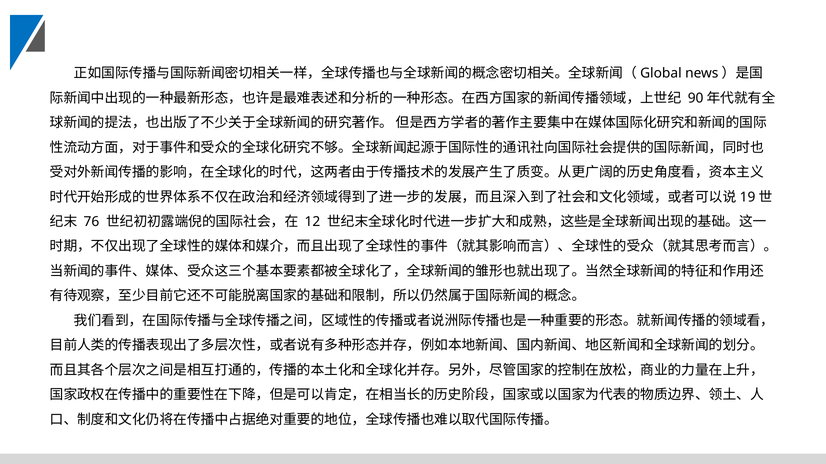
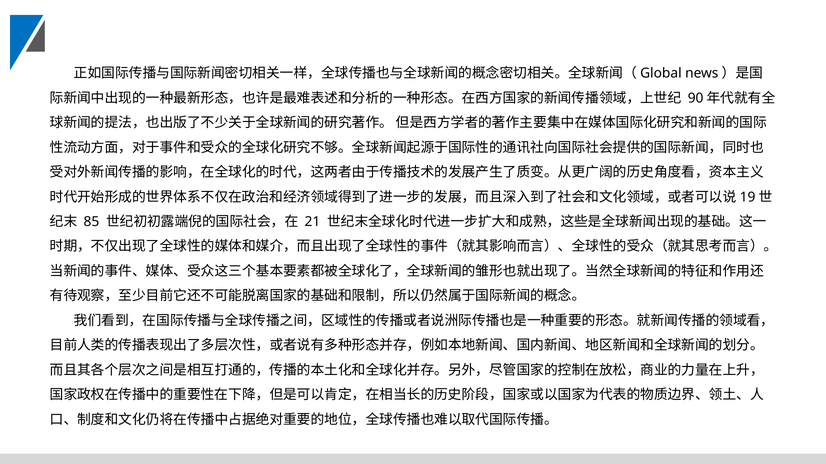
76: 76 -> 85 (91, 222)
12: 12 -> 21 (312, 222)
